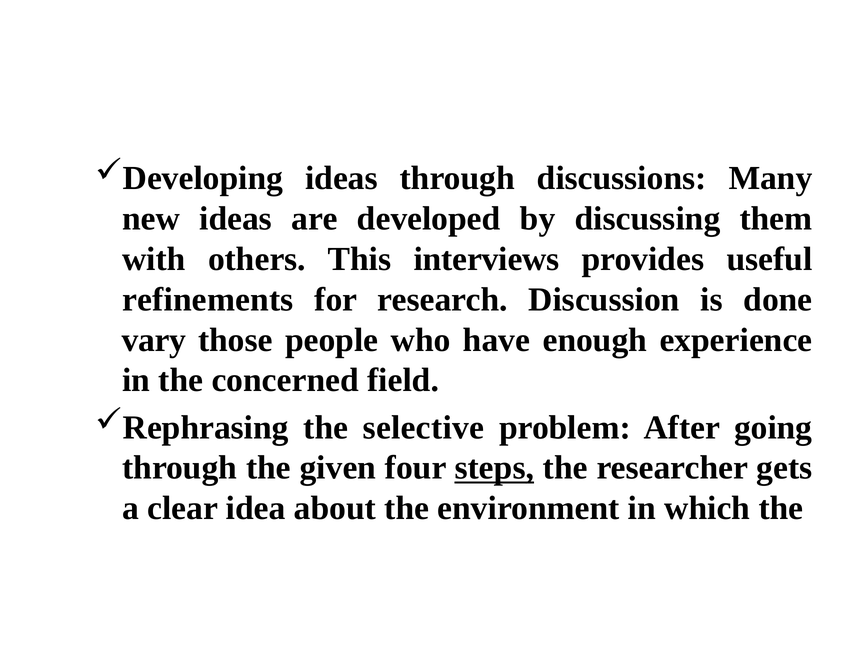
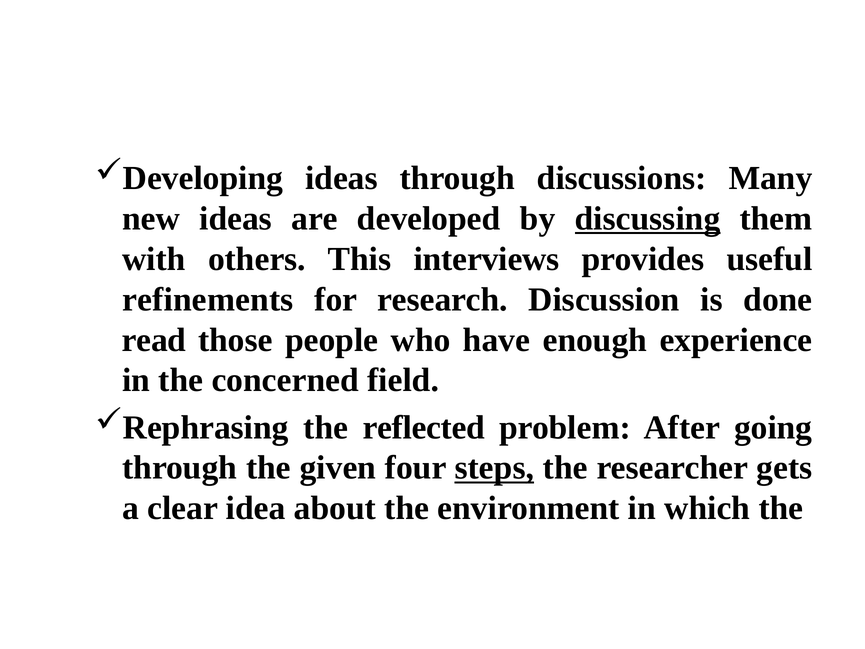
discussing underline: none -> present (648, 219)
vary: vary -> read (154, 340)
selective: selective -> reflected (424, 427)
